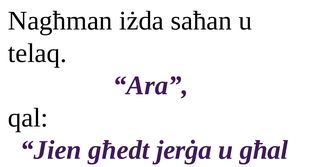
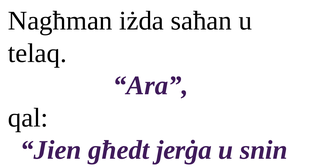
għal: għal -> snin (264, 150)
